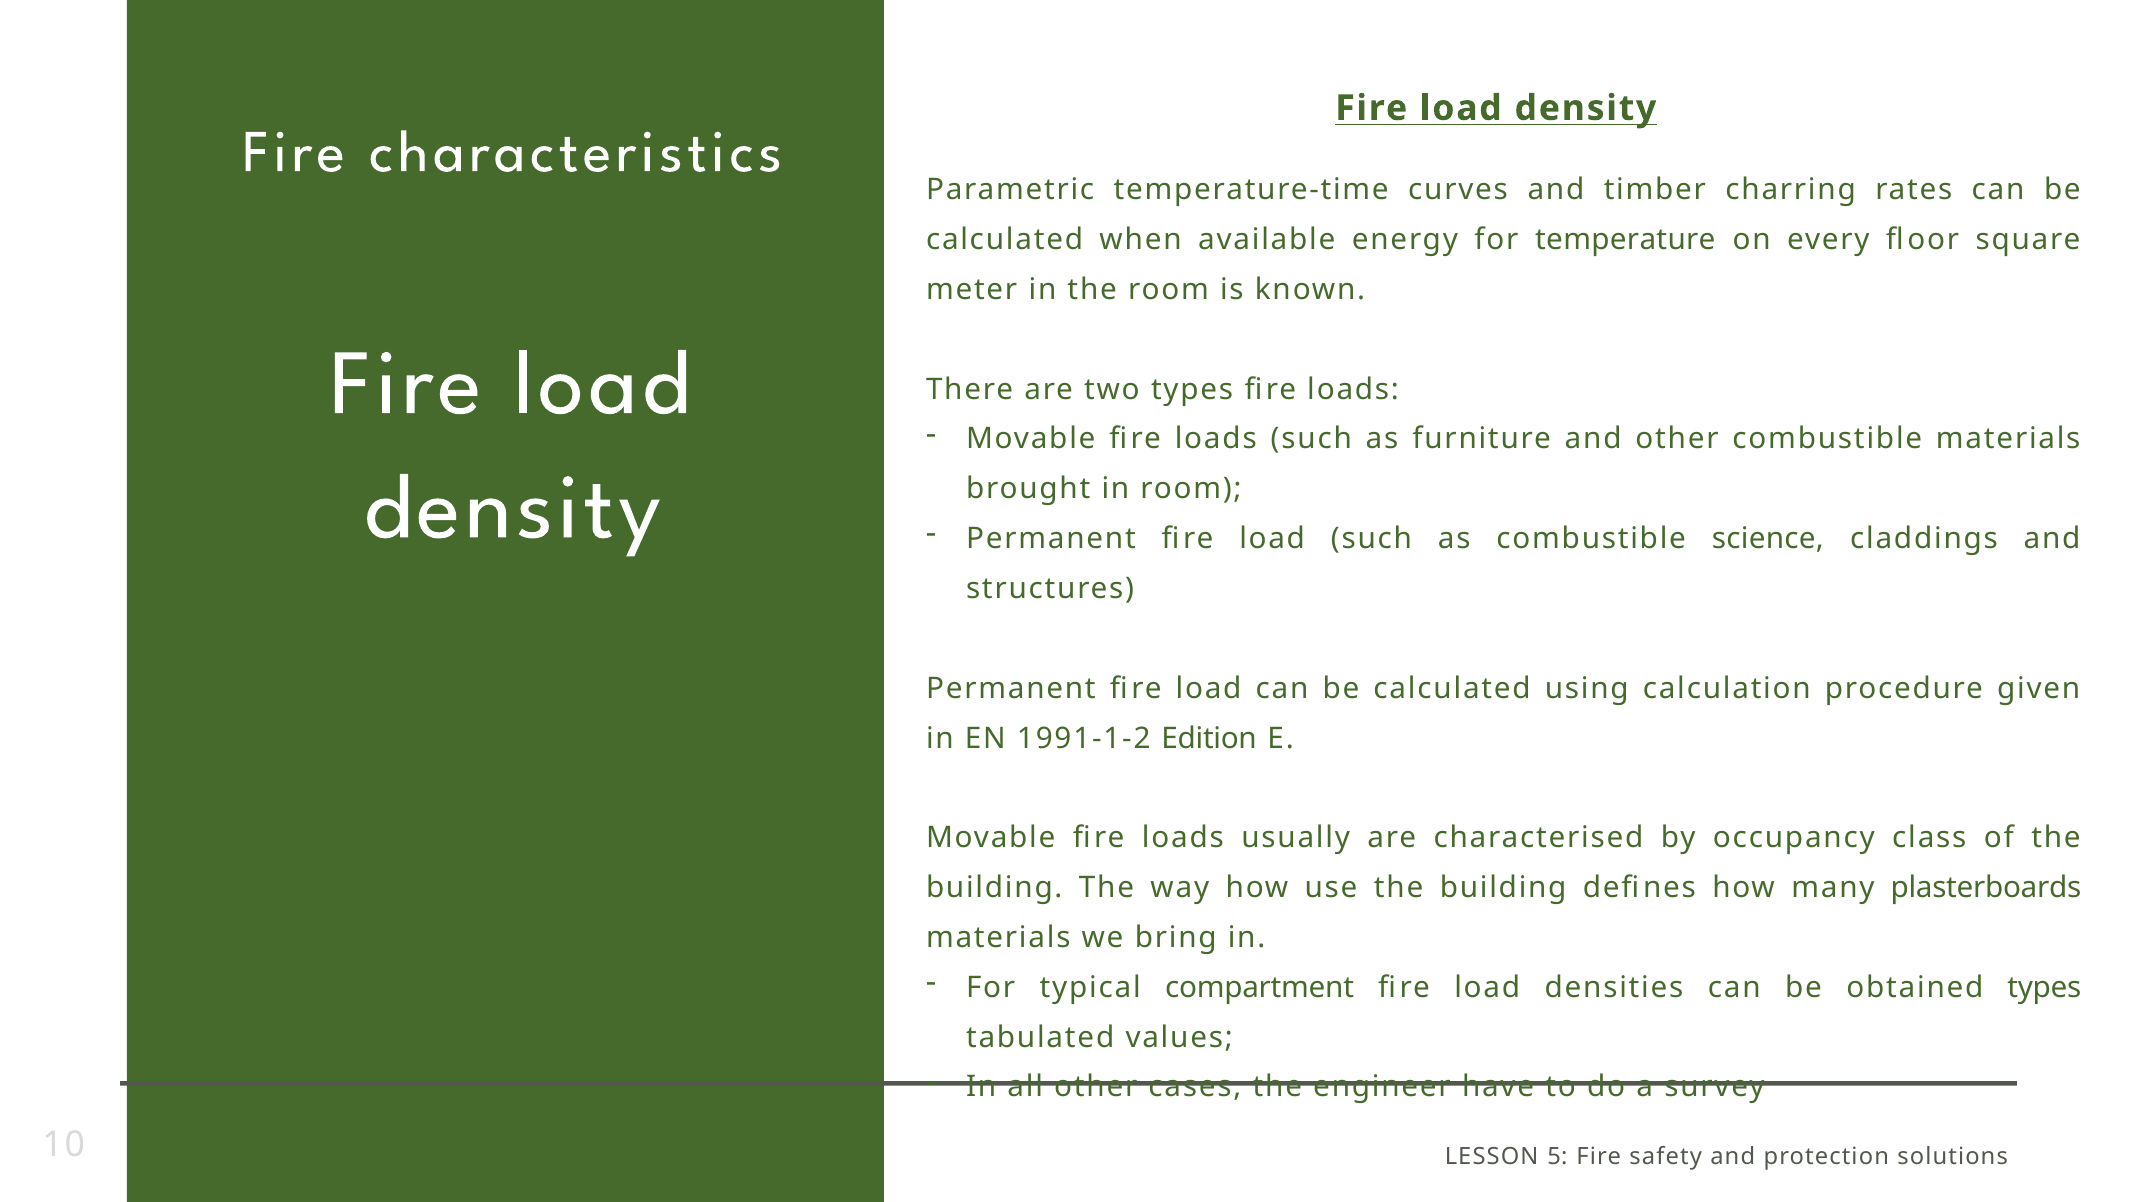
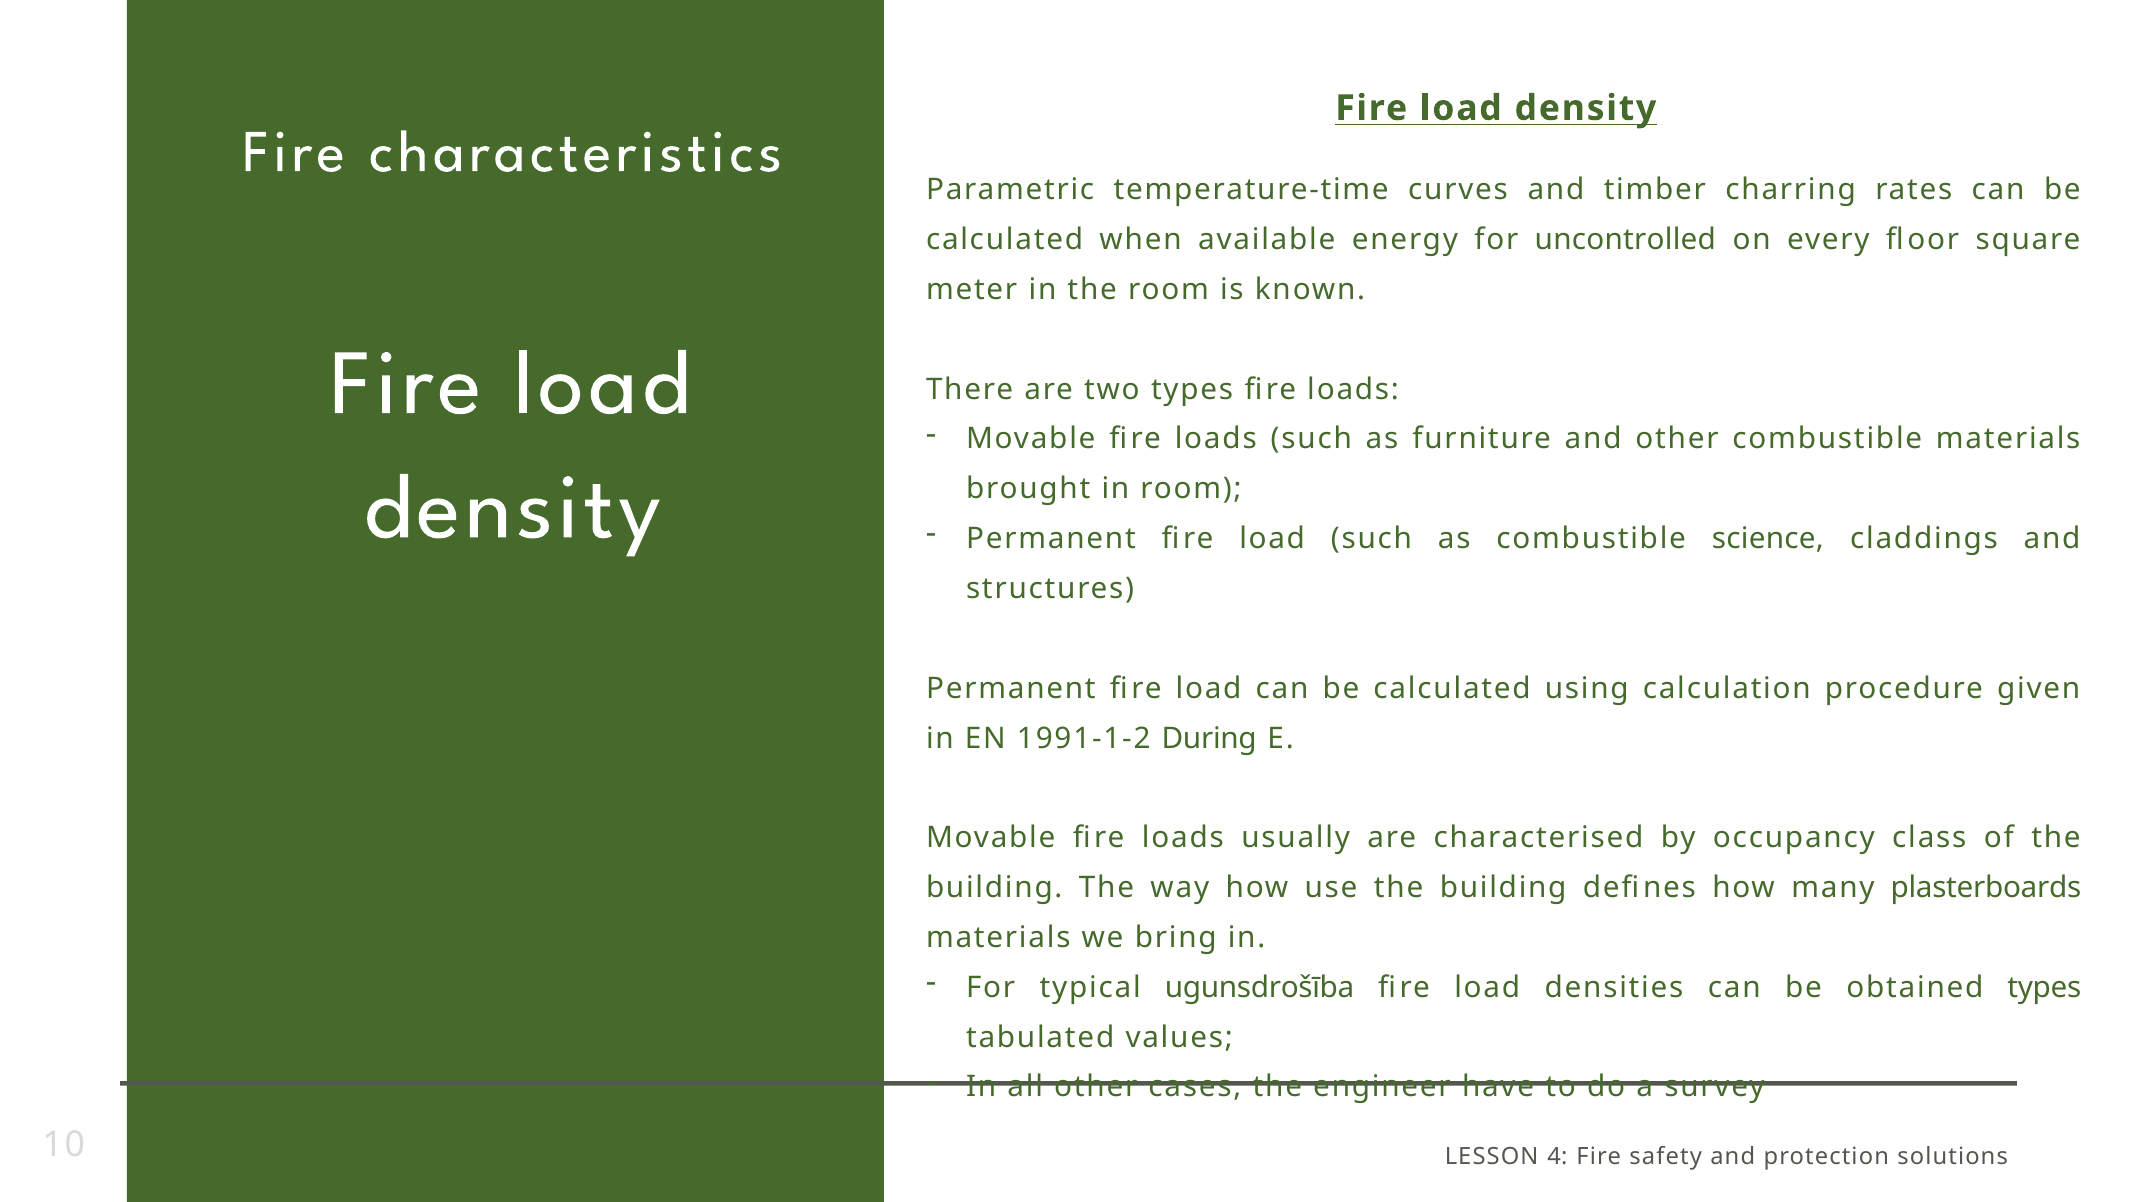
temperature: temperature -> uncontrolled (1625, 240)
Edition: Edition -> During (1209, 738)
compartment: compartment -> ugunsdrošība (1260, 988)
5: 5 -> 4 (1557, 1157)
